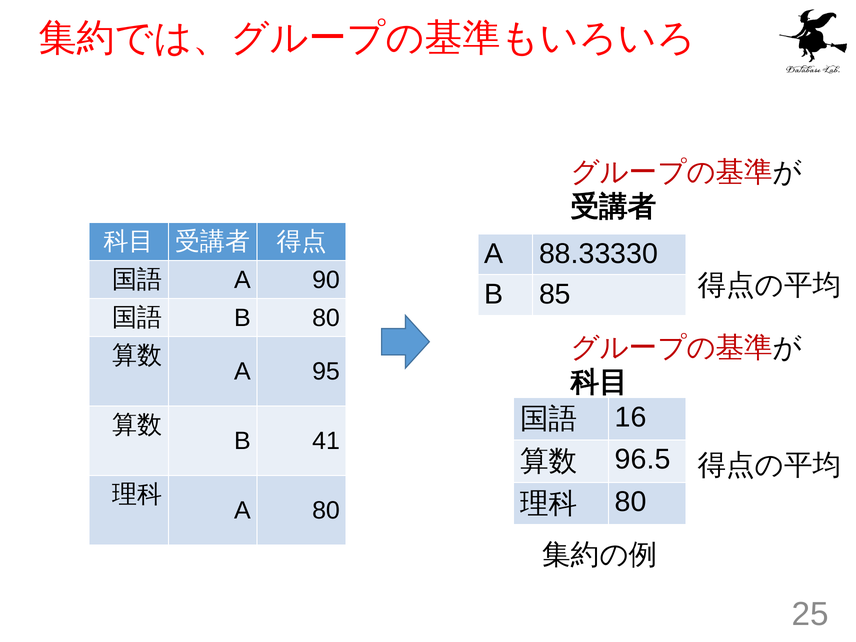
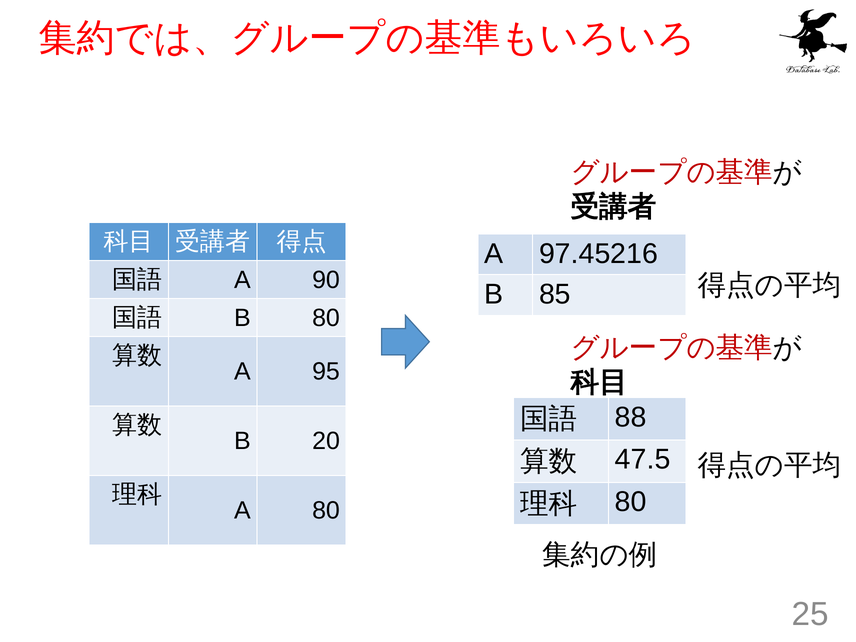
88.33330: 88.33330 -> 97.45216 (599, 254)
16: 16 -> 88 (631, 417)
41: 41 -> 20 (326, 441)
96.5: 96.5 -> 47.5 (643, 459)
